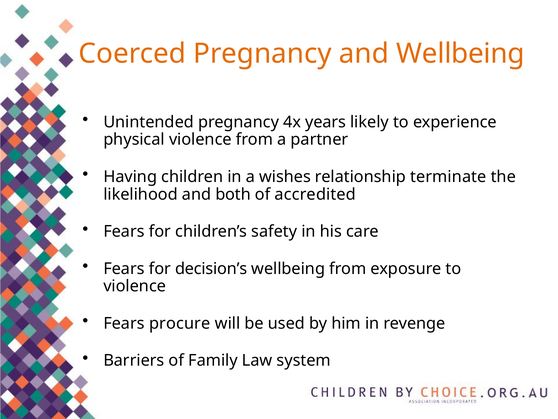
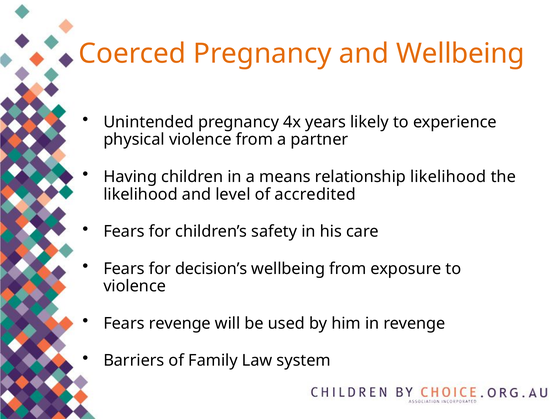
wishes: wishes -> means (285, 177)
relationship terminate: terminate -> likelihood (448, 177)
both: both -> level (233, 194)
Fears procure: procure -> revenge (180, 323)
